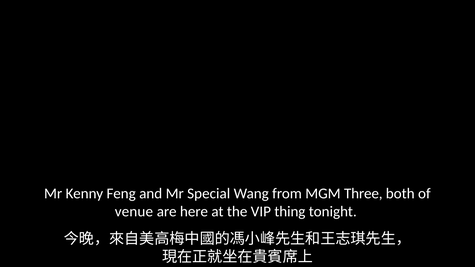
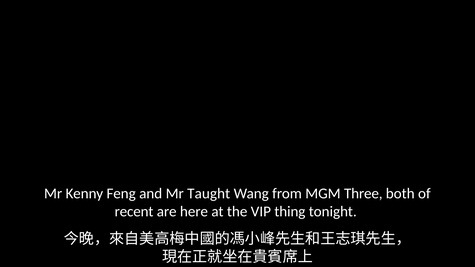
Special: Special -> Taught (209, 194)
venue: venue -> recent (134, 212)
